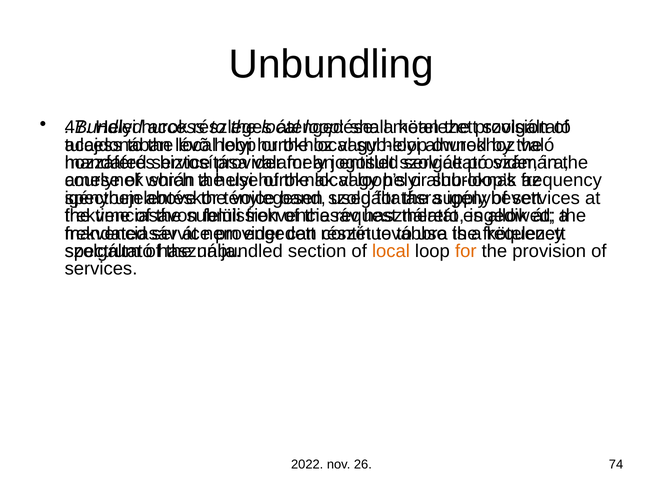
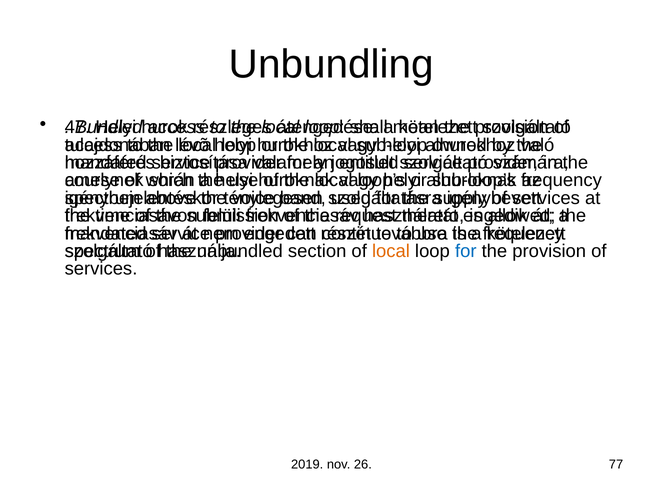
for colour: orange -> blue (466, 251)
2022: 2022 -> 2019 (307, 465)
74: 74 -> 77 (616, 465)
